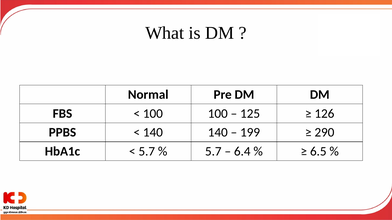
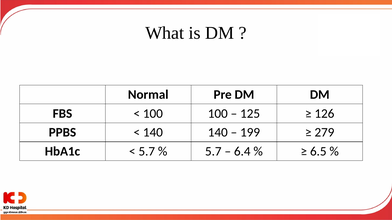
290: 290 -> 279 (324, 133)
